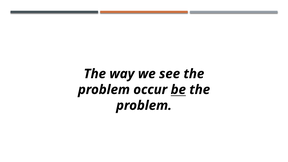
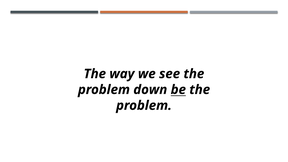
occur: occur -> down (150, 90)
